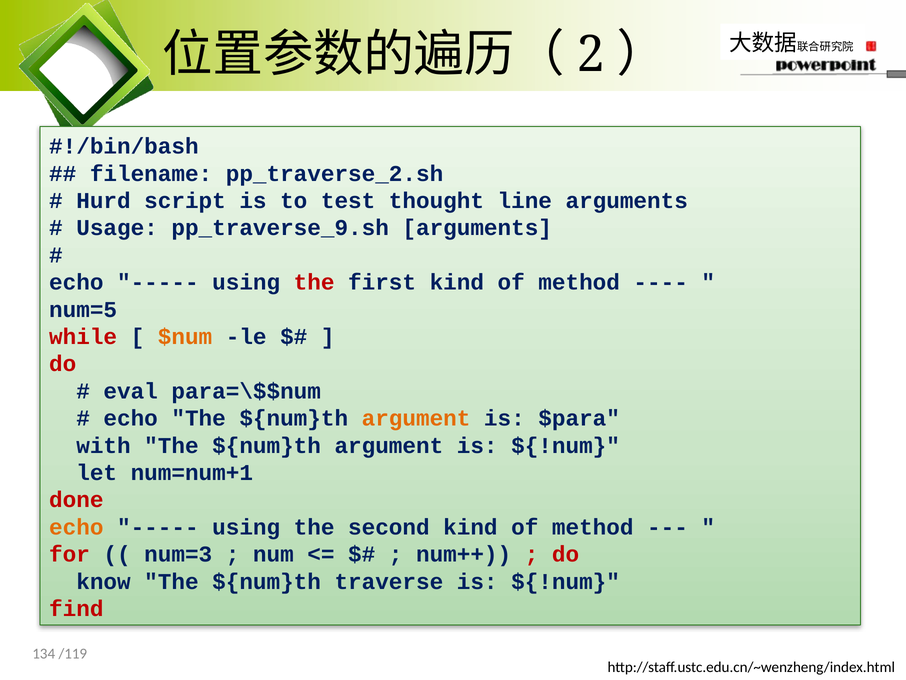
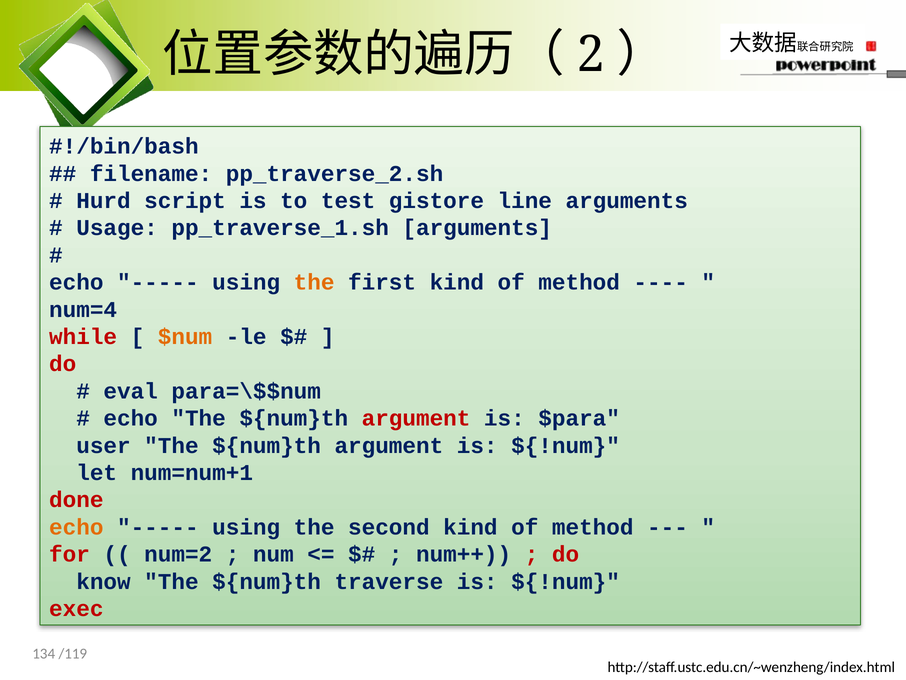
thought: thought -> gistore (436, 201)
pp_traverse_9.sh: pp_traverse_9.sh -> pp_traverse_1.sh (280, 228)
the colour: red -> orange (314, 282)
num=5: num=5 -> num=4 (83, 309)
argument colour: orange -> red (416, 418)
with: with -> user (103, 445)
num=3: num=3 -> num=2 (178, 554)
find: find -> exec (76, 608)
